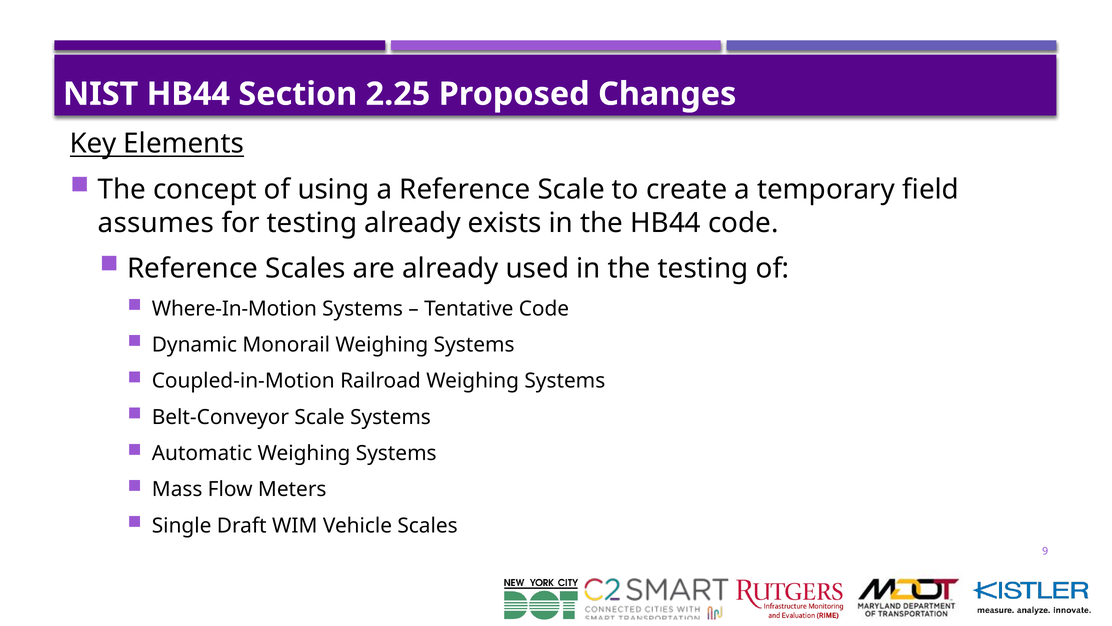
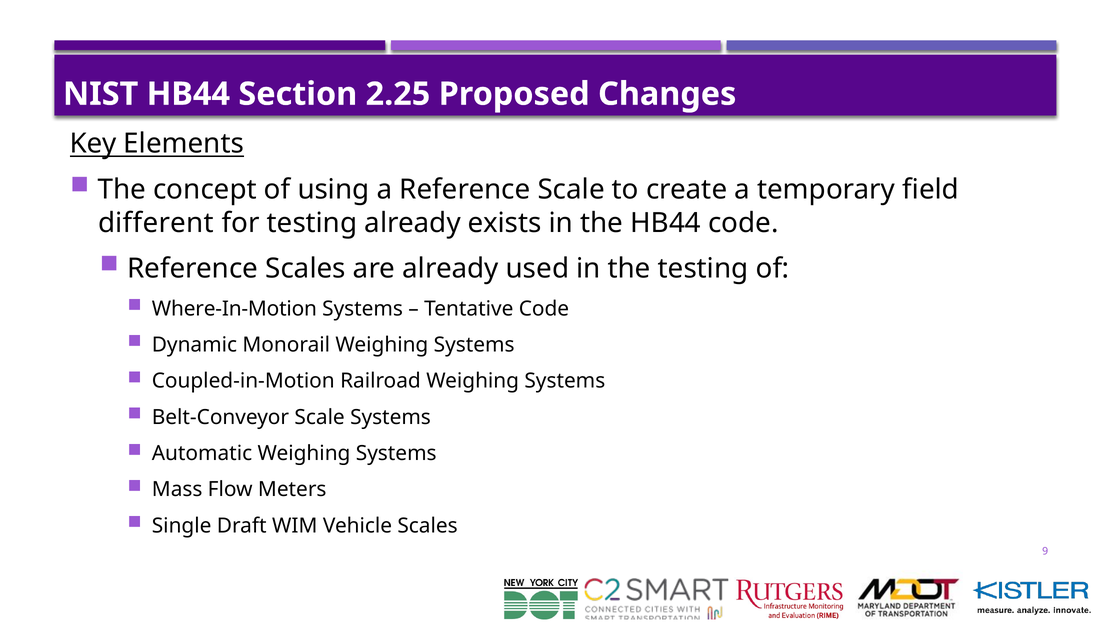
assumes: assumes -> different (156, 223)
